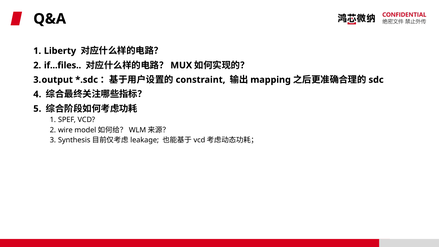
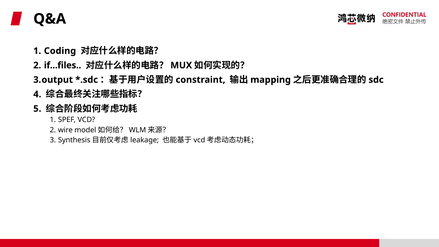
Liberty: Liberty -> Coding (60, 51)
